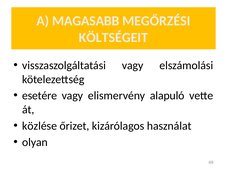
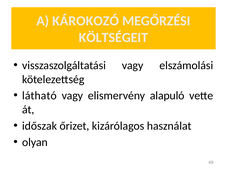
MAGASABB: MAGASABB -> KÁROKOZÓ (86, 21)
esetére: esetére -> látható (39, 96)
közlése: közlése -> időszak (40, 126)
